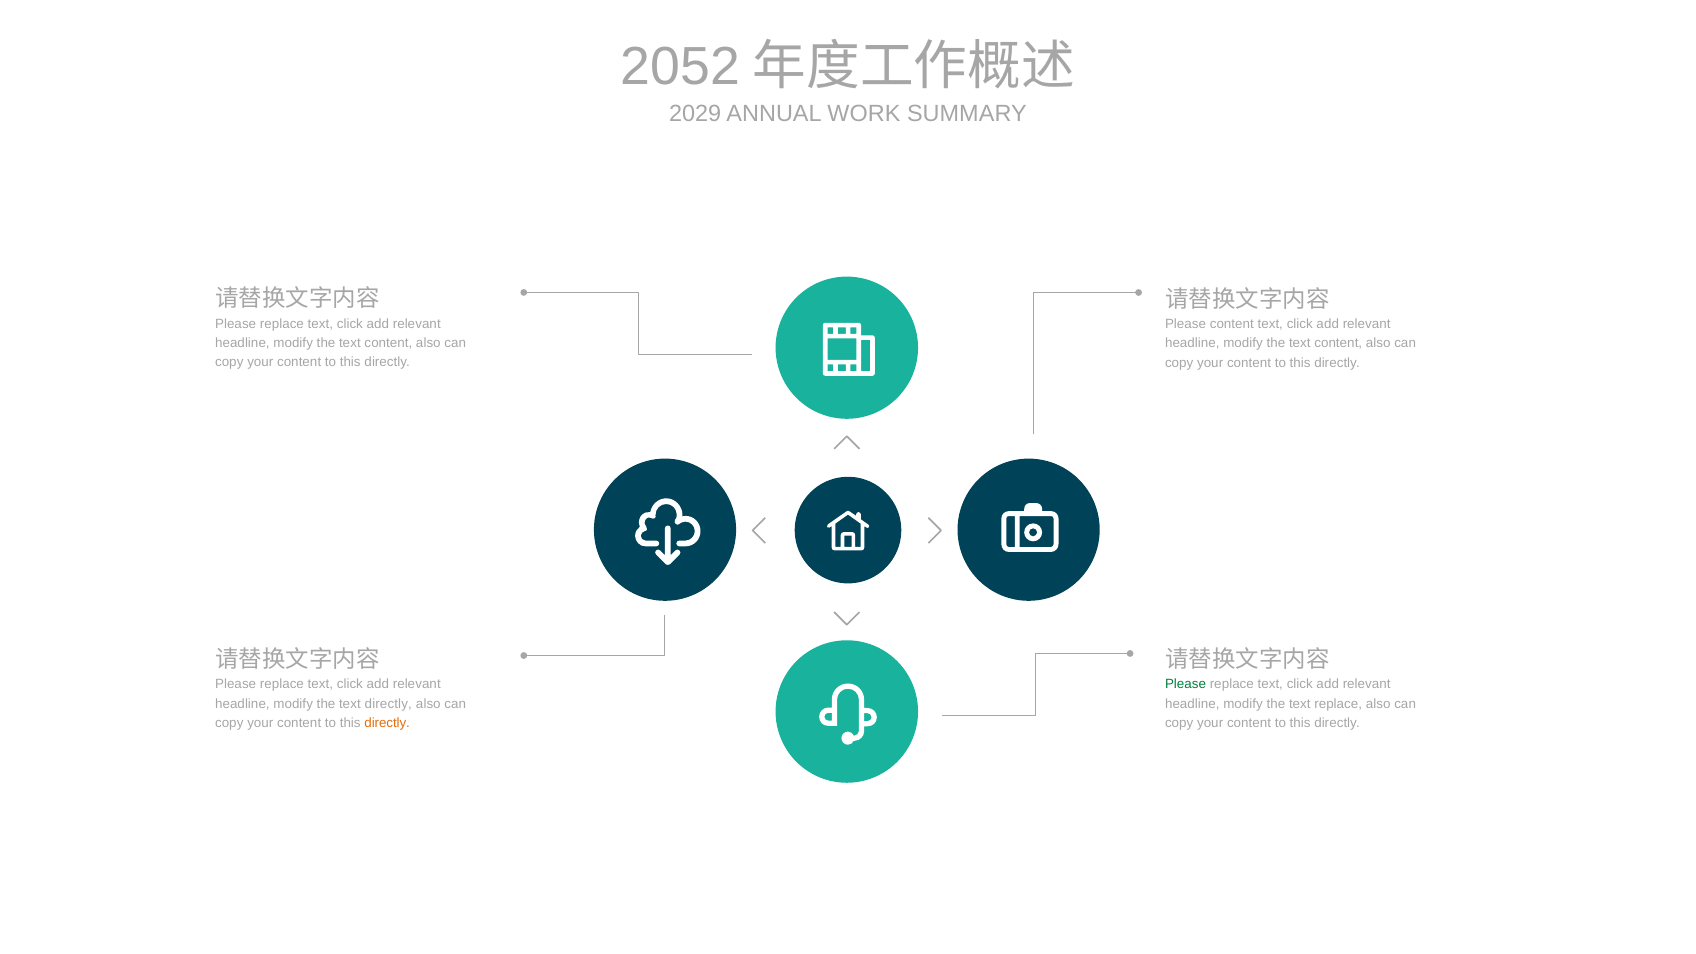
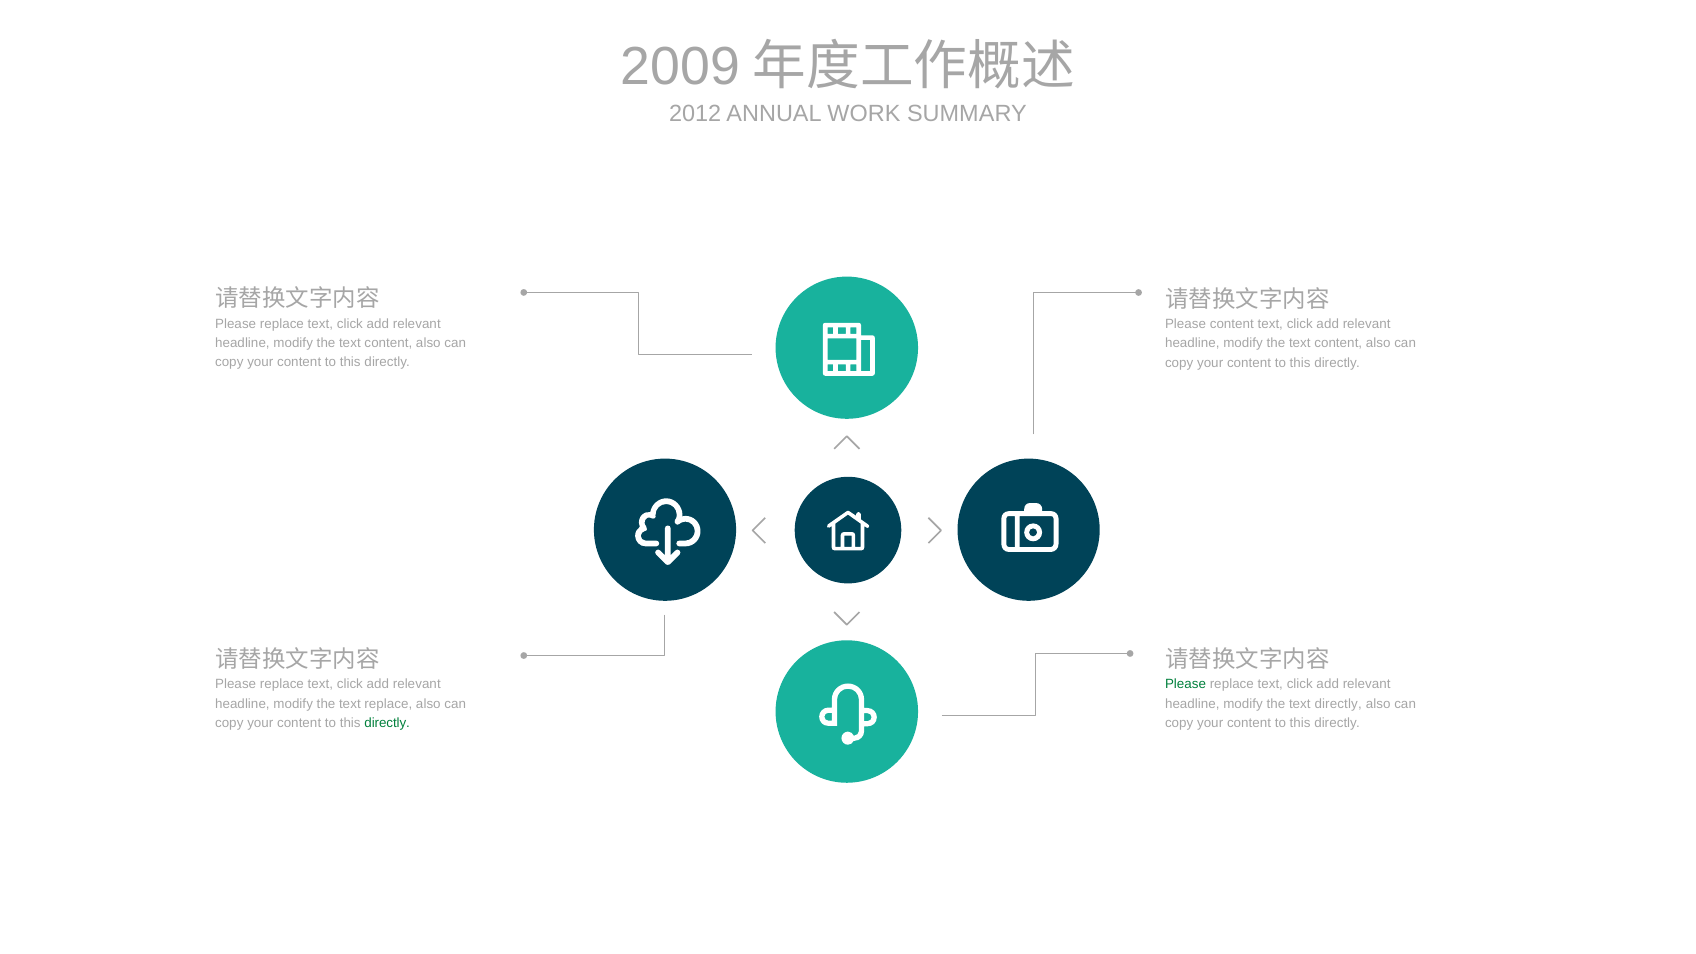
2052: 2052 -> 2009 (681, 67)
2029: 2029 -> 2012 (695, 114)
text directly: directly -> replace (388, 704)
text replace: replace -> directly (1338, 704)
directly colour: orange -> green (387, 723)
